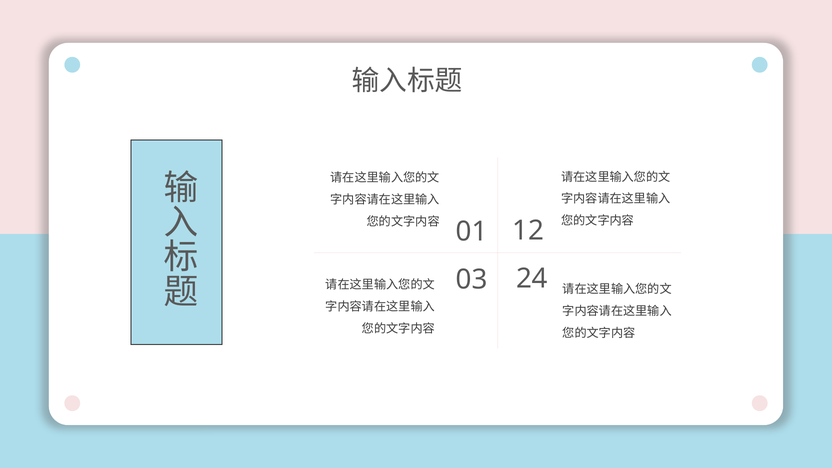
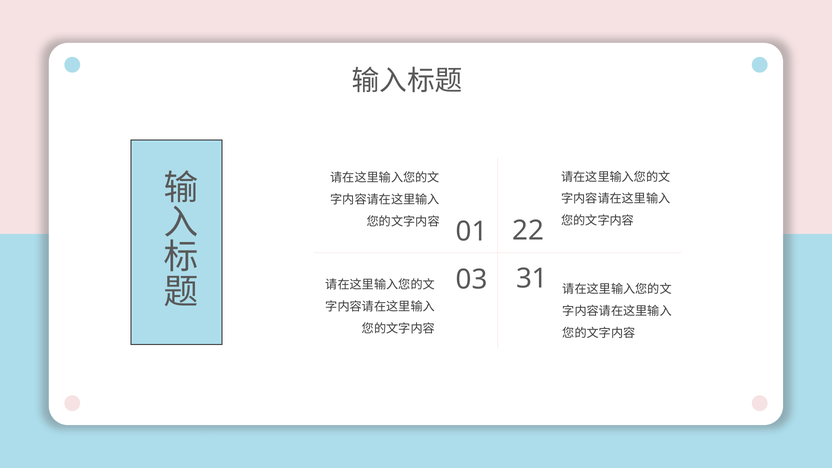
12: 12 -> 22 (528, 231)
24: 24 -> 31 (532, 279)
